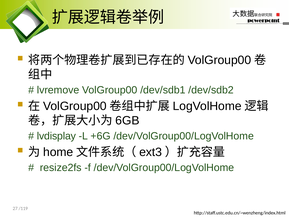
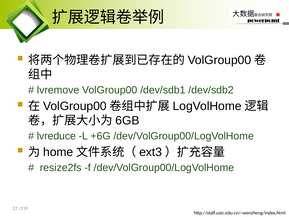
lvdisplay: lvdisplay -> lvreduce (56, 136)
